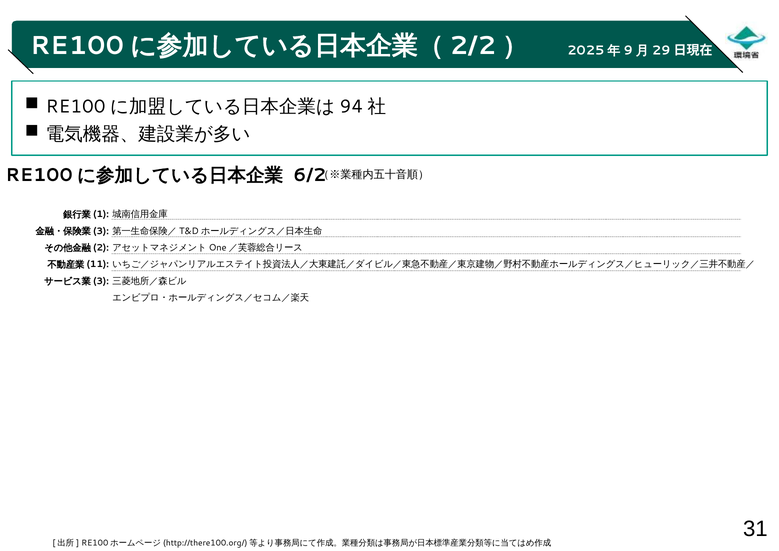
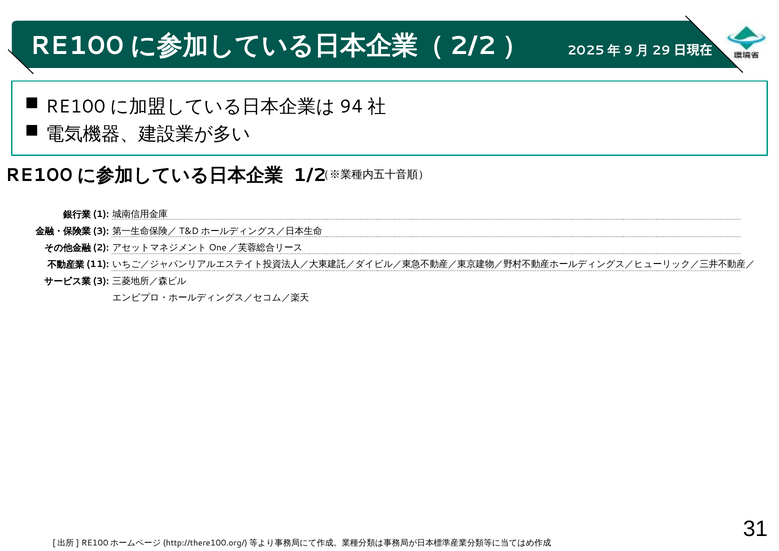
6/2: 6/2 -> 1/2 (310, 175)
